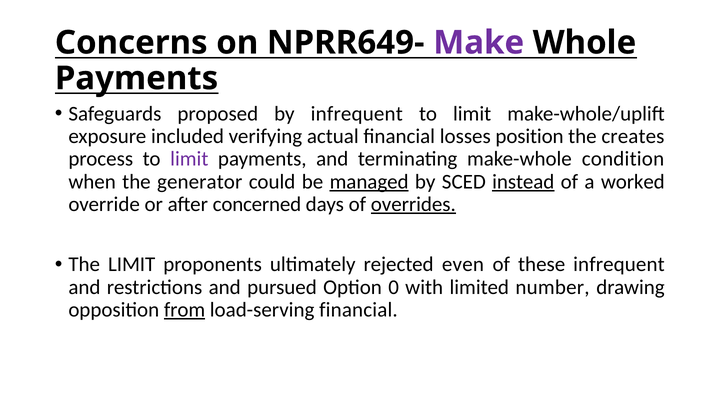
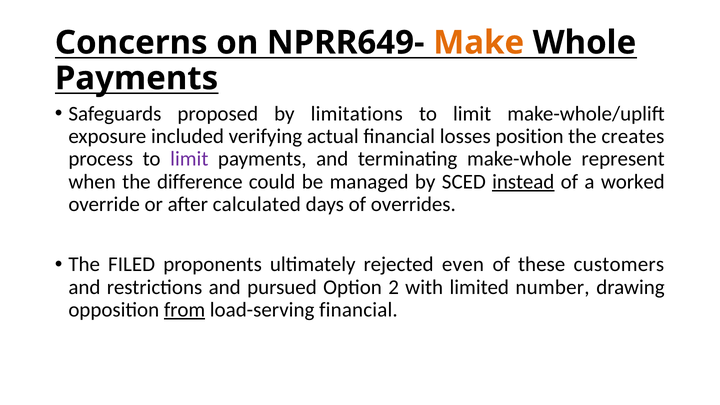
Make colour: purple -> orange (479, 43)
by infrequent: infrequent -> limitations (357, 114)
condition: condition -> represent (623, 159)
generator: generator -> difference (200, 182)
managed underline: present -> none (369, 182)
concerned: concerned -> calculated (257, 204)
overrides underline: present -> none (413, 204)
The LIMIT: LIMIT -> FILED (132, 265)
these infrequent: infrequent -> customers (619, 265)
0: 0 -> 2 (394, 287)
